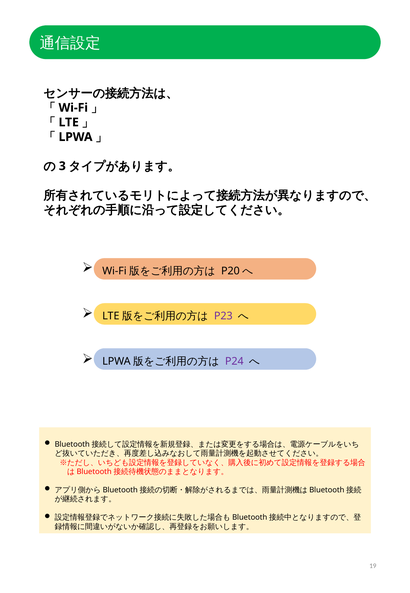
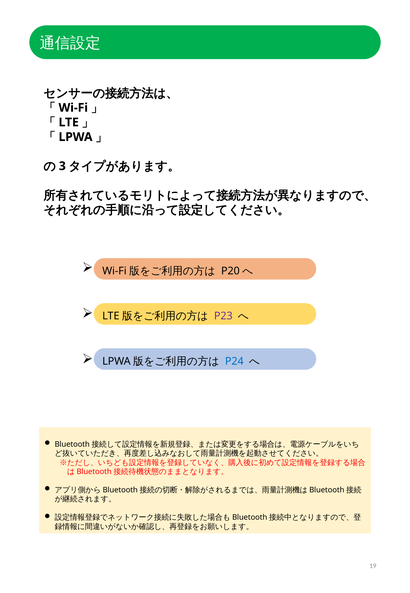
P24 colour: purple -> blue (234, 361)
